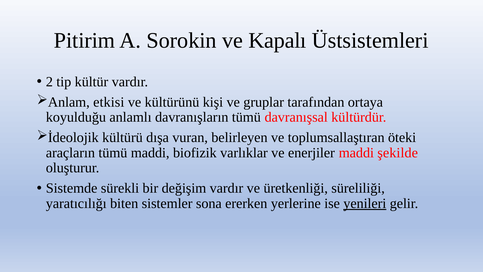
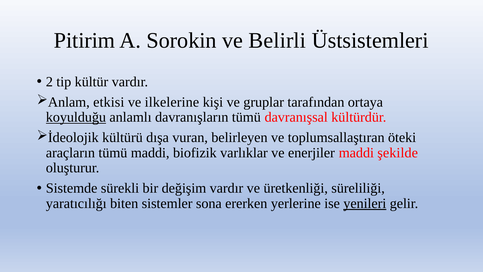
Kapalı: Kapalı -> Belirli (277, 41)
kültürünü: kültürünü -> ilkelerine (172, 102)
koyulduğu underline: none -> present (76, 117)
